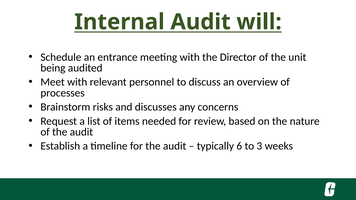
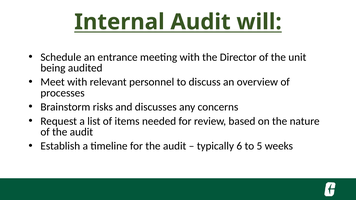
3: 3 -> 5 (259, 146)
